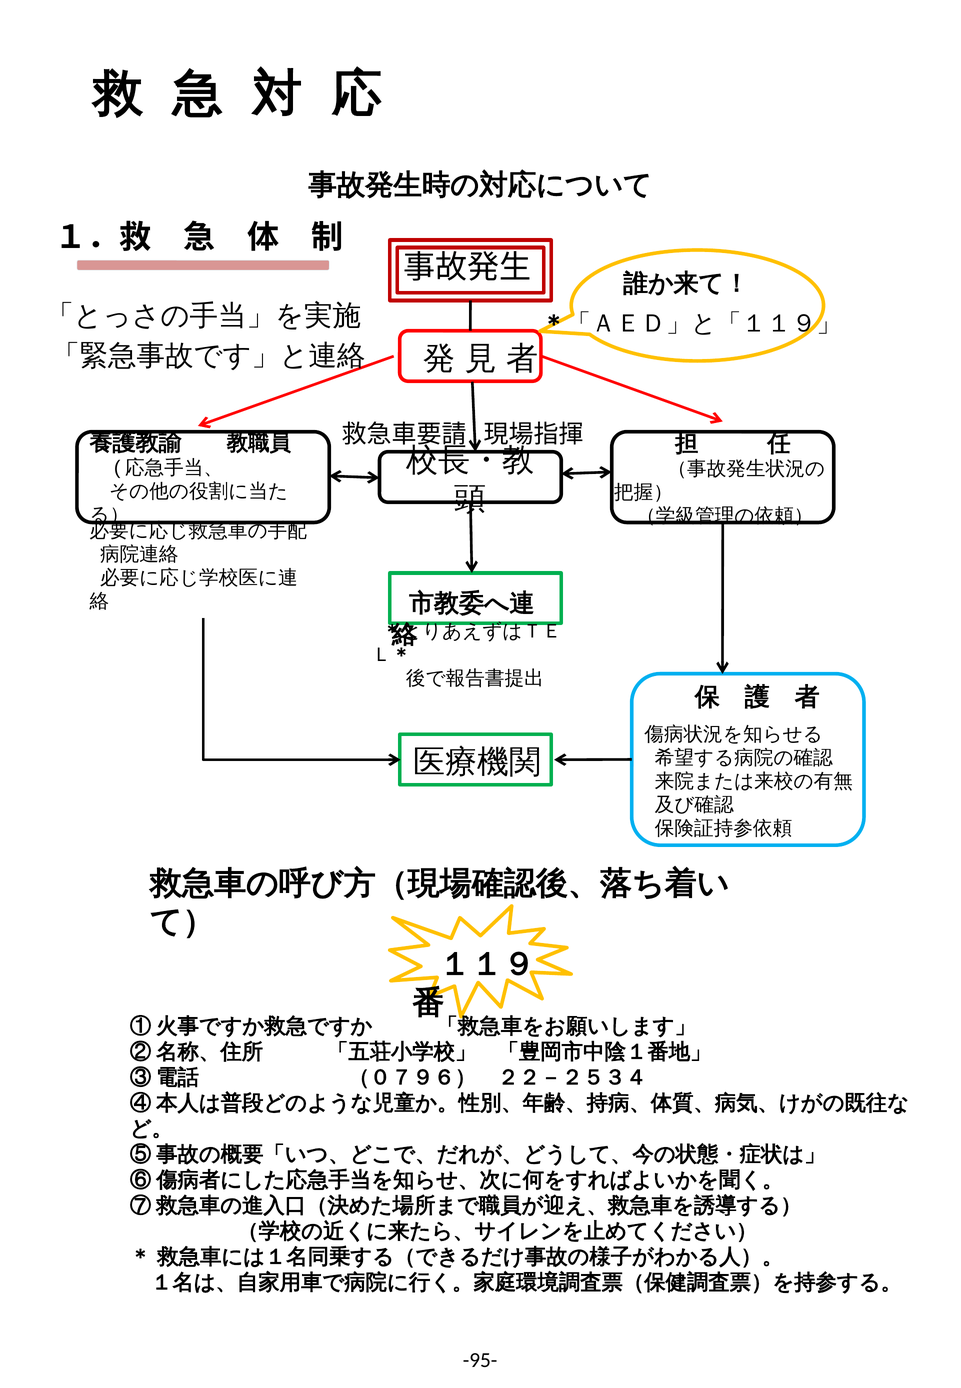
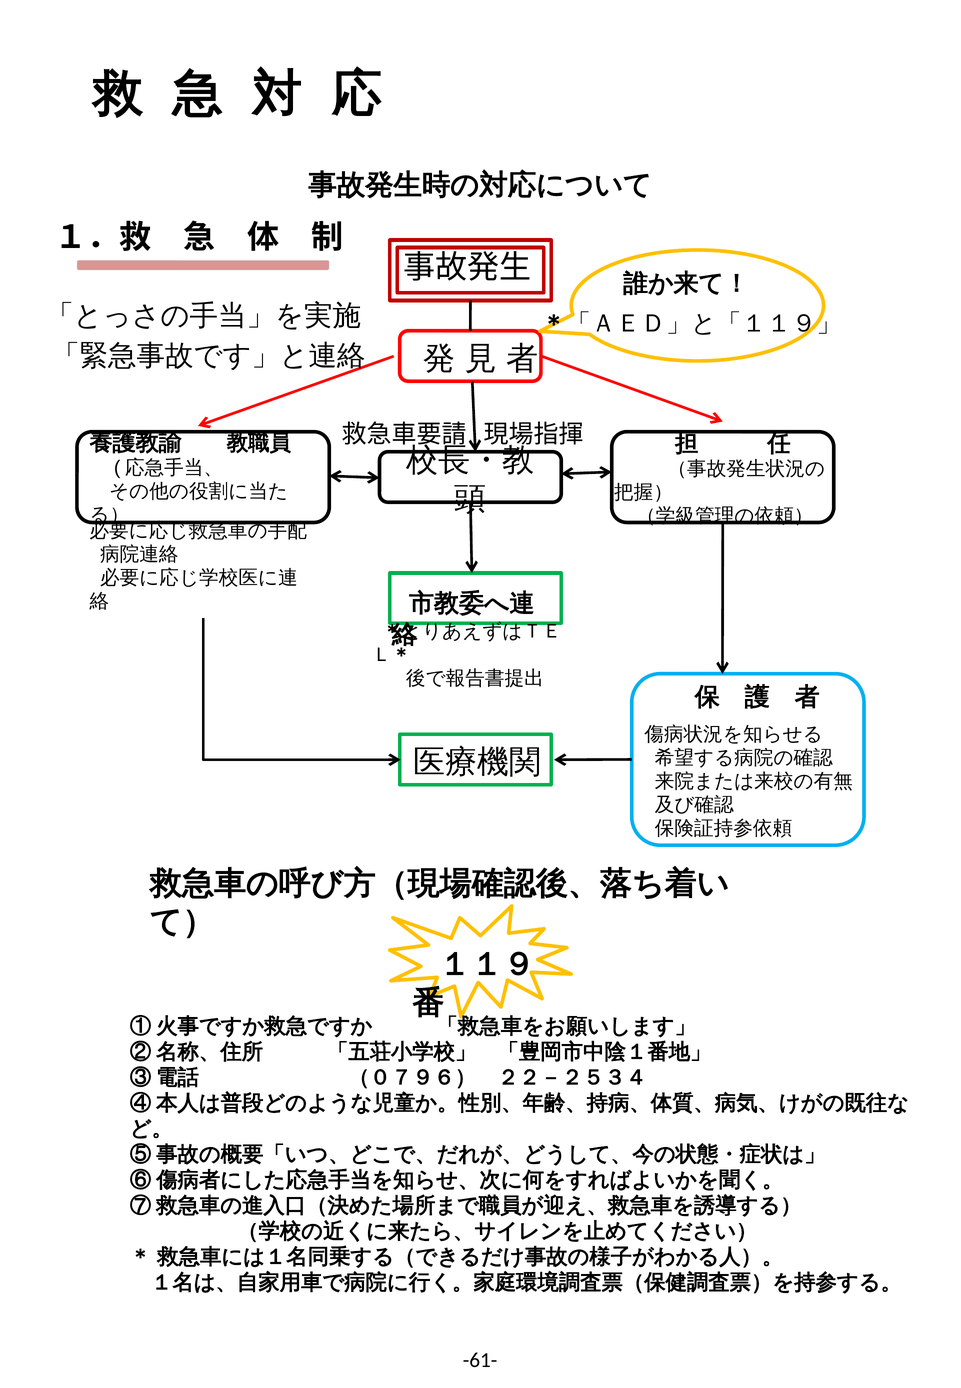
-95-: -95- -> -61- (480, 1360)
